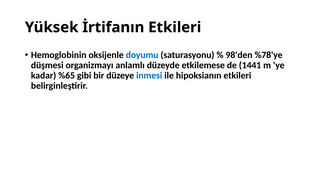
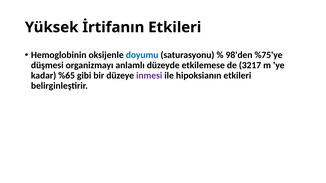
%78'ye: %78'ye -> %75'ye (269, 55)
1441: 1441 -> 3217 (250, 65)
inmesi colour: blue -> purple (149, 76)
